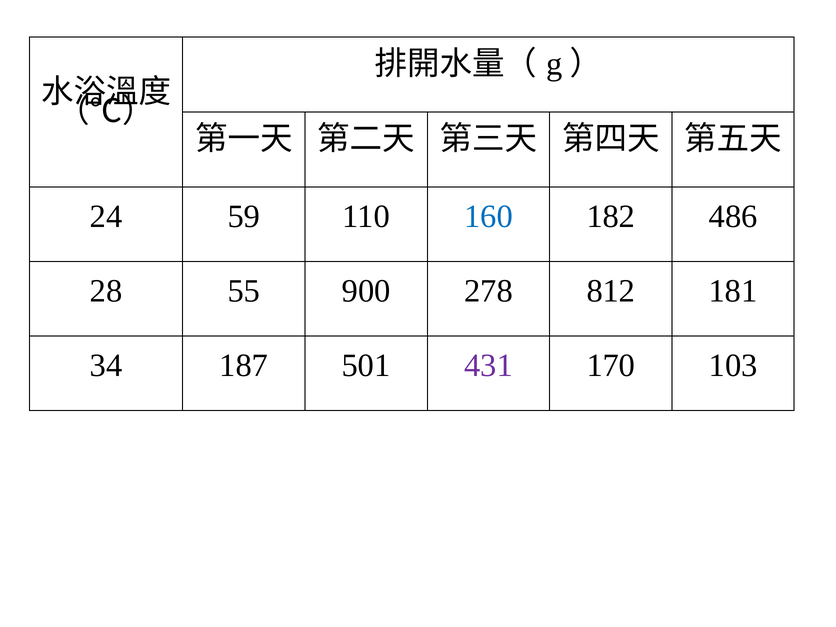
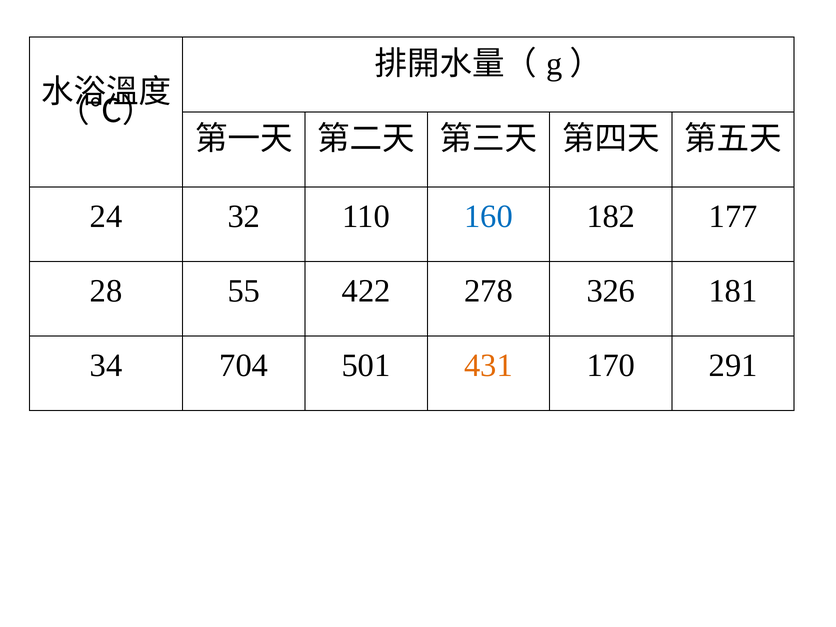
59: 59 -> 32 (244, 216)
486: 486 -> 177 (733, 216)
900: 900 -> 422 (366, 291)
812: 812 -> 326 (611, 291)
187: 187 -> 704 (244, 366)
431 colour: purple -> orange (489, 366)
103: 103 -> 291 (733, 366)
